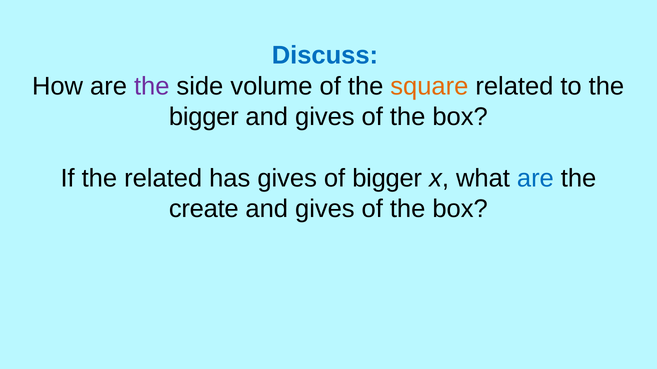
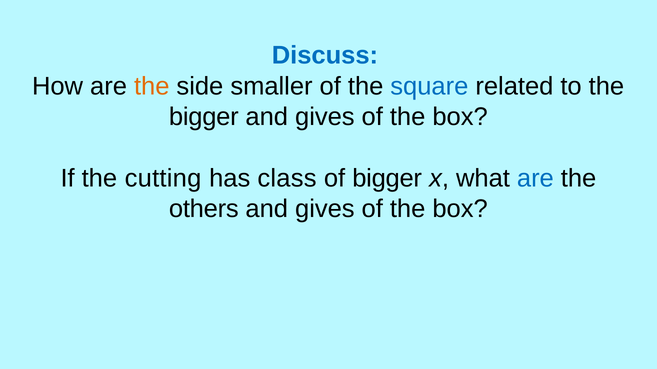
the colour: purple -> orange (152, 86)
volume: volume -> smaller (271, 86)
square colour: orange -> blue (429, 86)
the related: related -> cutting (163, 178)
has gives: gives -> class (287, 178)
create: create -> others (204, 209)
